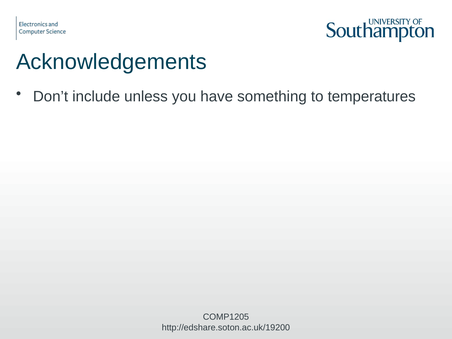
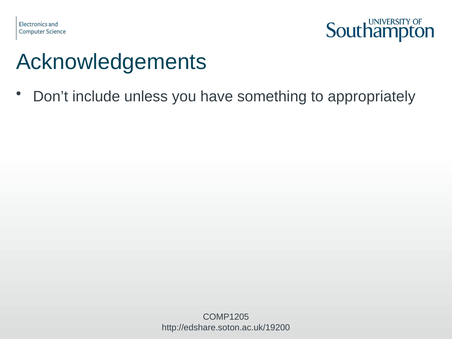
temperatures: temperatures -> appropriately (372, 96)
